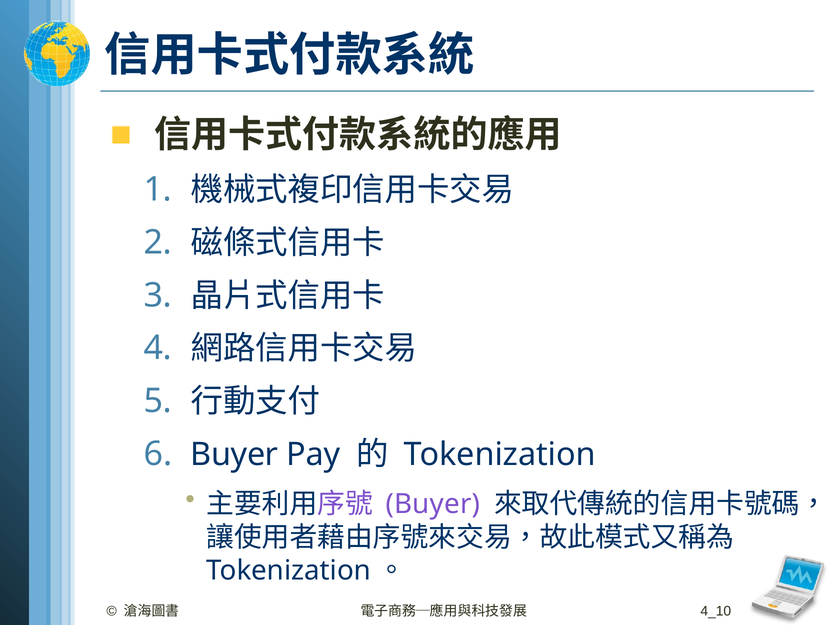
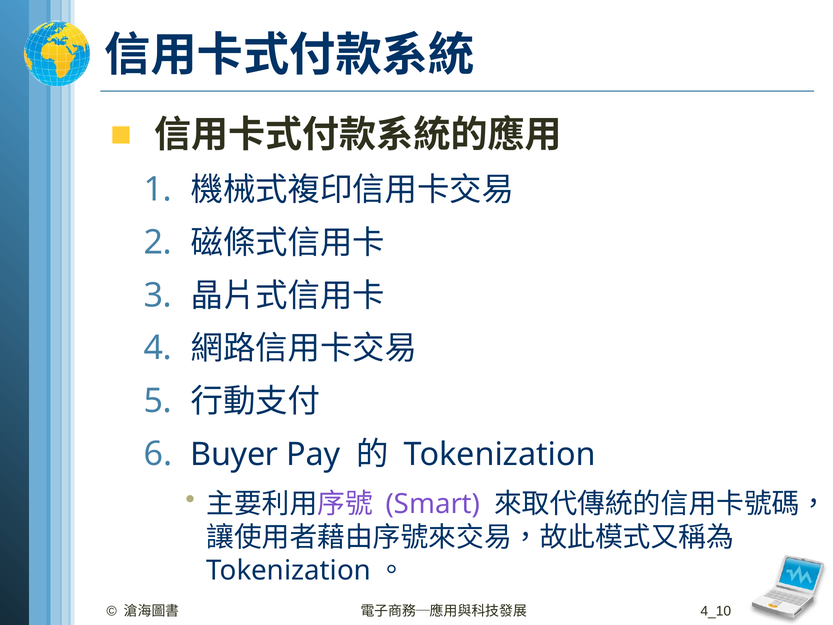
Buyer: Buyer -> Smart (433, 504)
